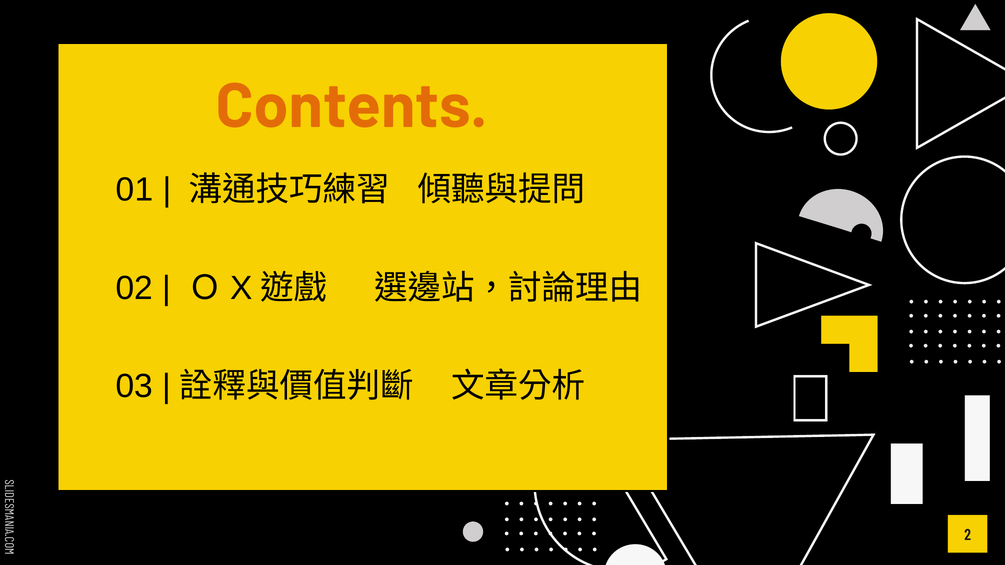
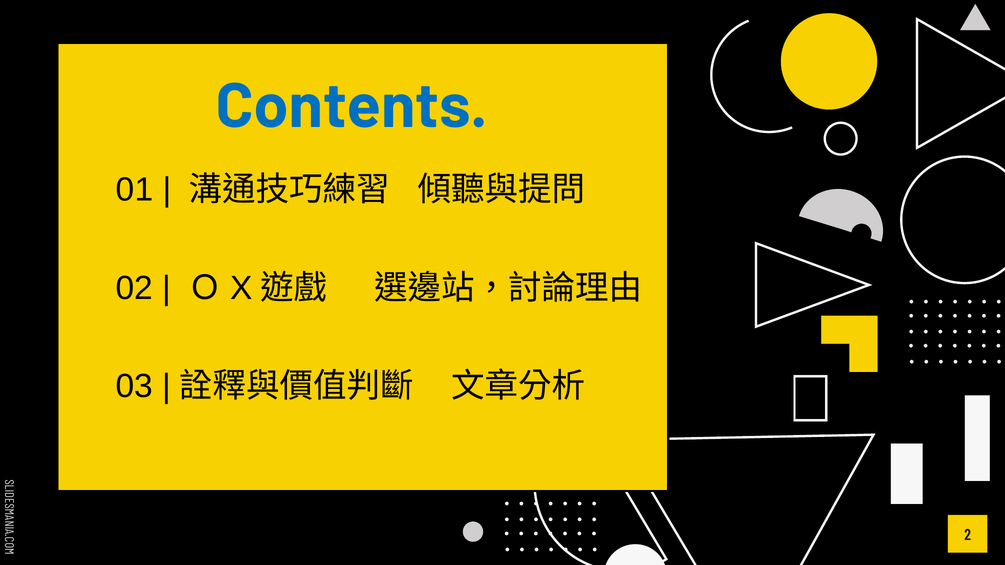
Contents colour: orange -> blue (352, 107)
